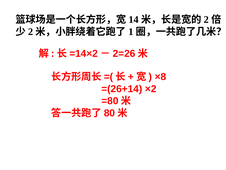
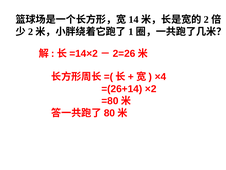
×8: ×8 -> ×4 (160, 77)
